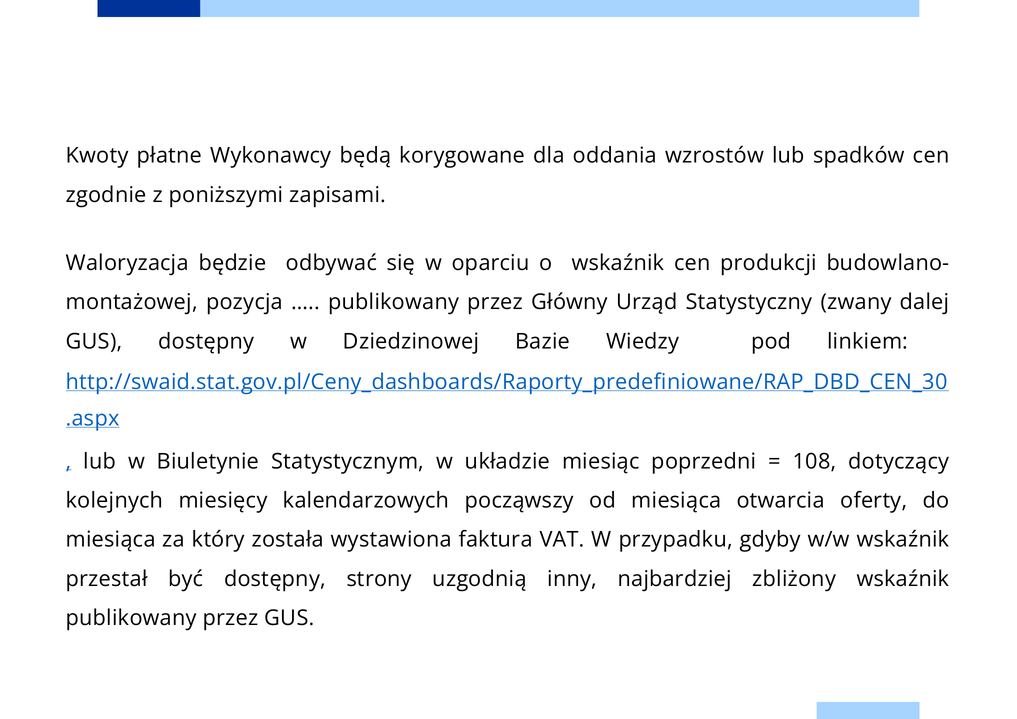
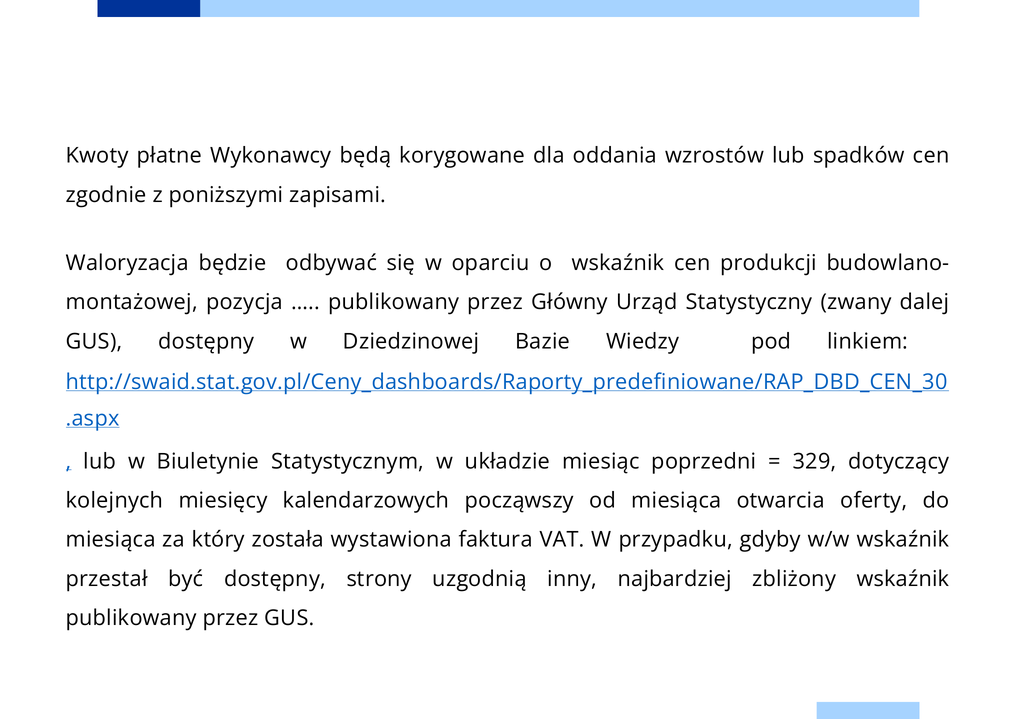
108: 108 -> 329 (815, 461)
